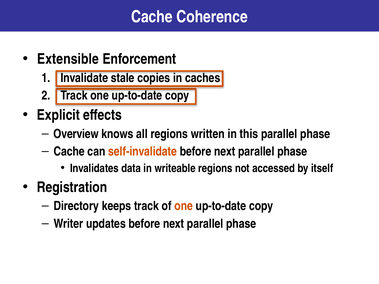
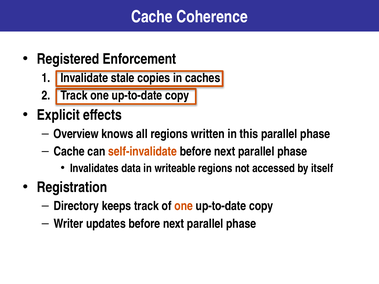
Extensible: Extensible -> Registered (68, 59)
